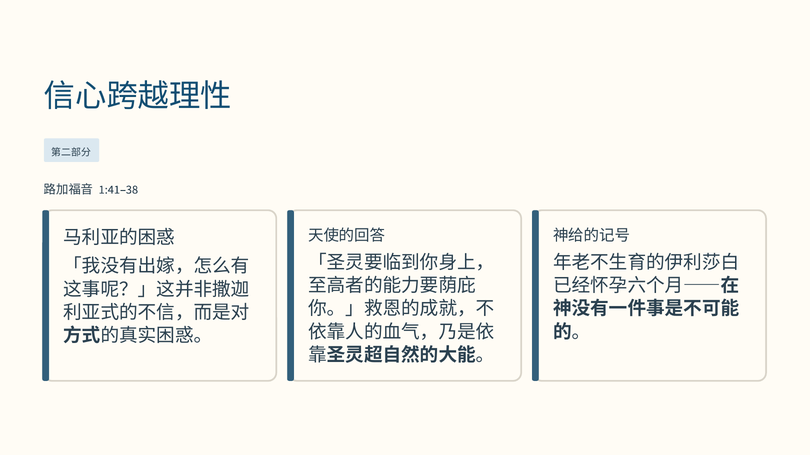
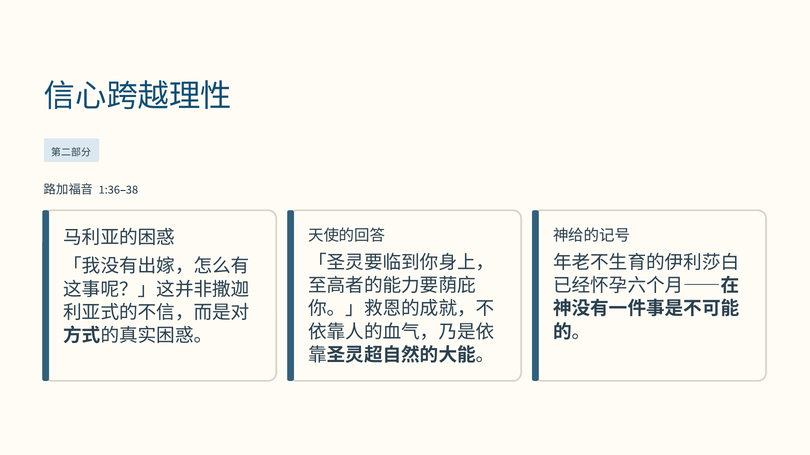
1:41–38: 1:41–38 -> 1:36–38 (118, 190)
